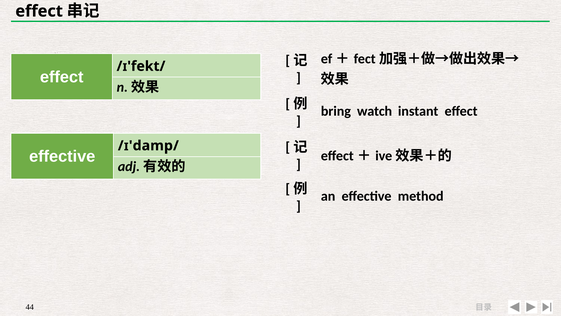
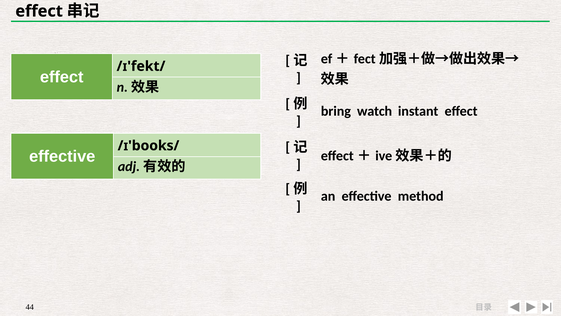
/ɪ'damp/: /ɪ'damp/ -> /ɪ'books/ (148, 145)
